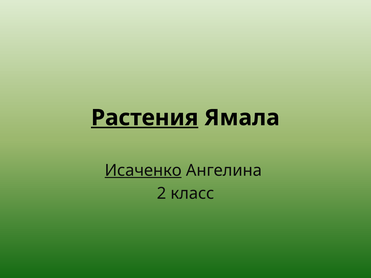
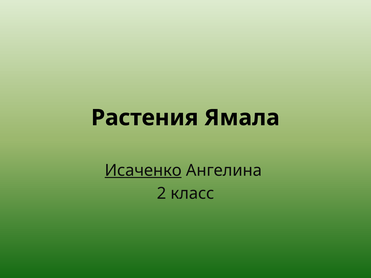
Растения underline: present -> none (145, 118)
